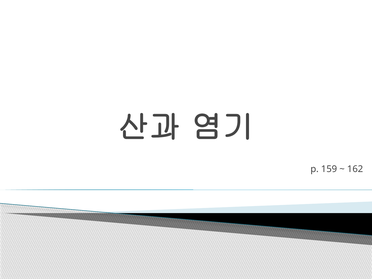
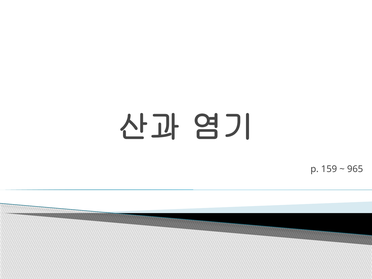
162: 162 -> 965 (355, 169)
